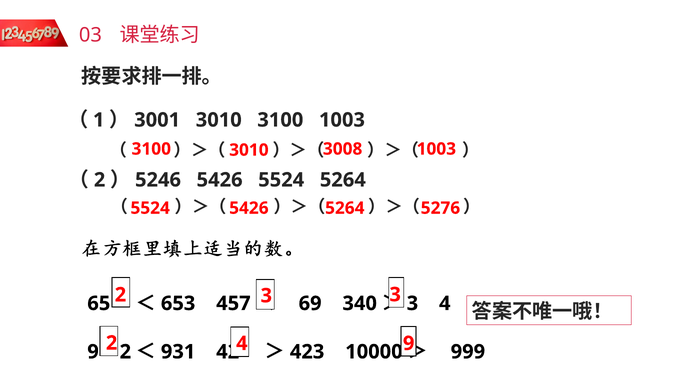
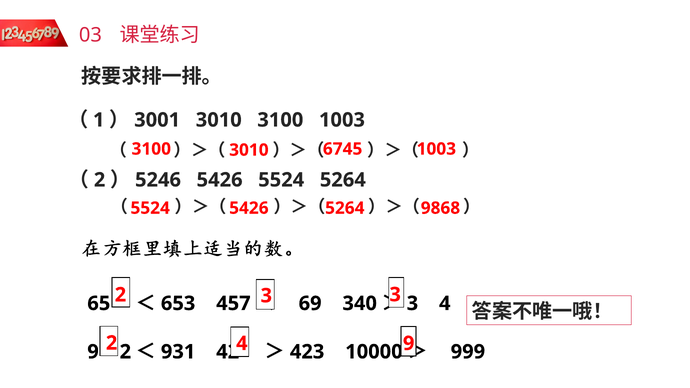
3008: 3008 -> 6745 (343, 149)
5276: 5276 -> 9868 (440, 208)
